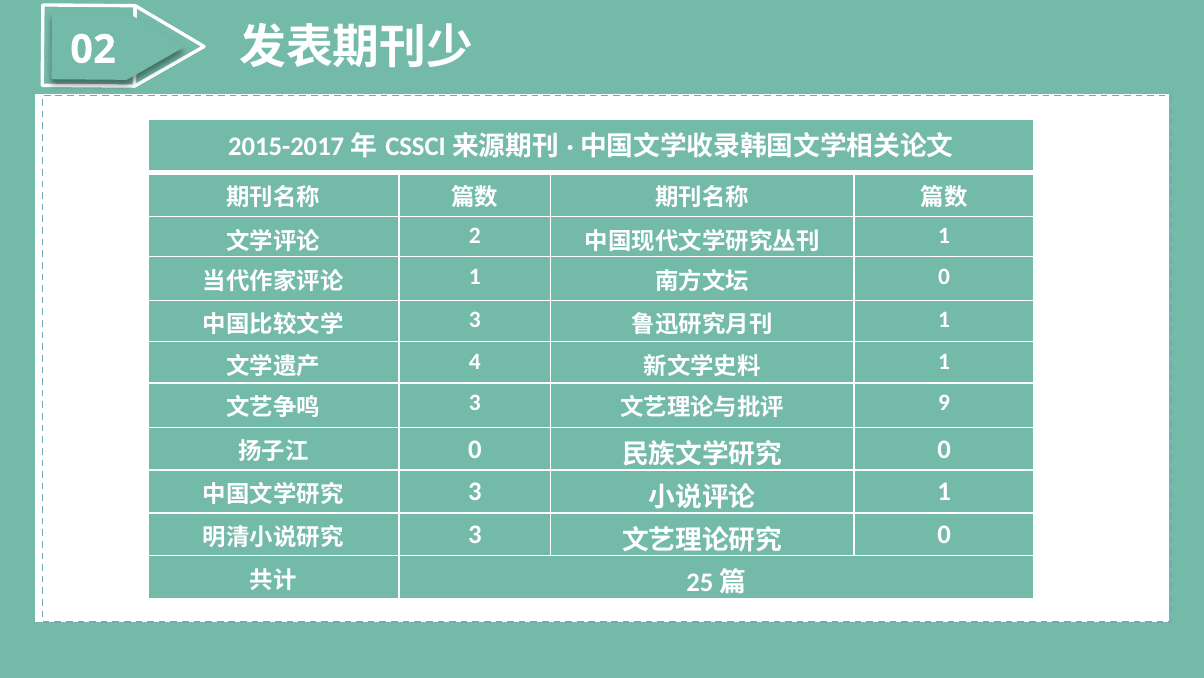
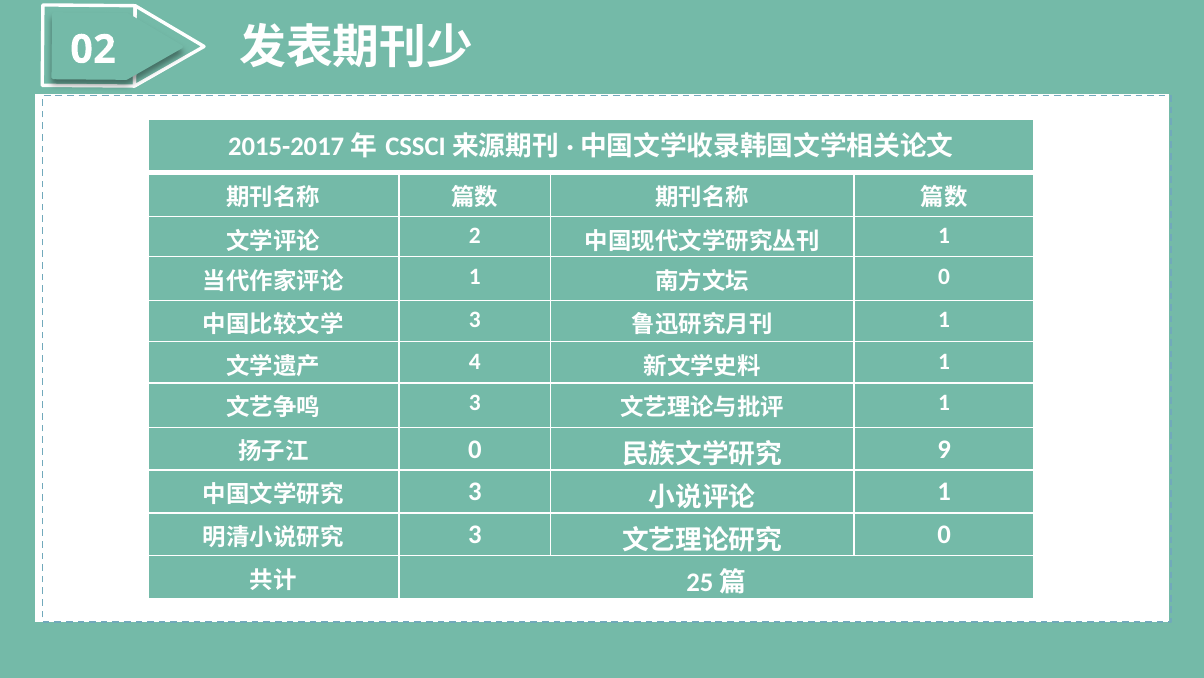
9: 9 -> 1 (944, 402)
0: 0 -> 9 (944, 449)
